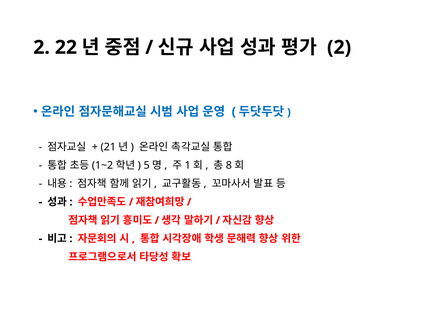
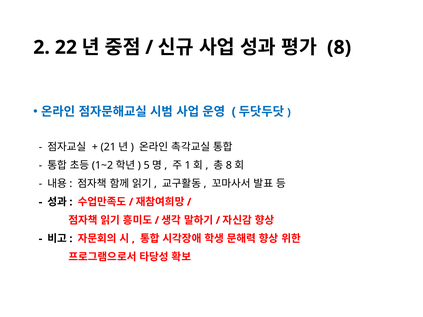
2: 2 -> 8 (339, 47)
